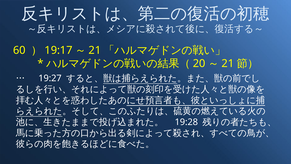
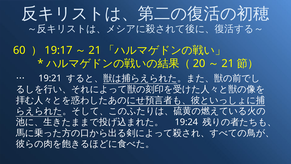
19:27: 19:27 -> 19:21 (50, 78)
19:28: 19:28 -> 19:24 (186, 122)
